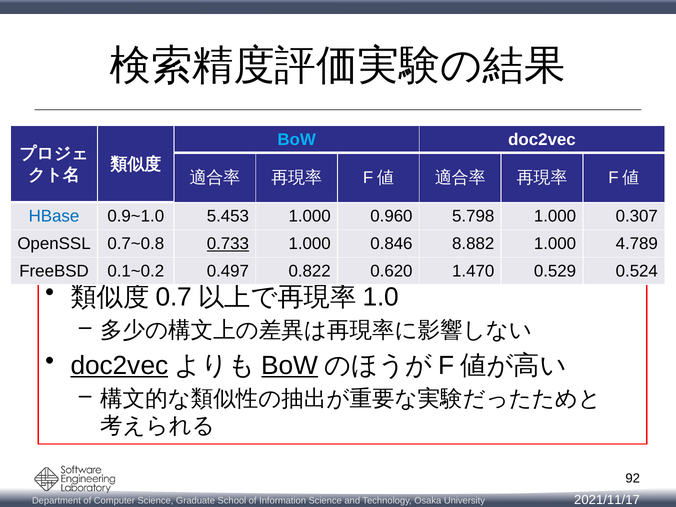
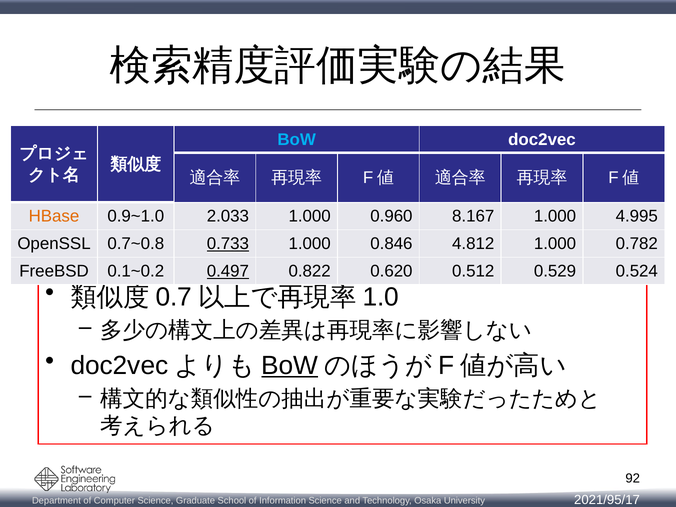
HBase colour: blue -> orange (54, 216)
5.453: 5.453 -> 2.033 (228, 216)
5.798: 5.798 -> 8.167 (473, 216)
0.307: 0.307 -> 4.995 (637, 216)
8.882: 8.882 -> 4.812 (473, 244)
4.789: 4.789 -> 0.782 (637, 244)
0.497 underline: none -> present (228, 271)
1.470: 1.470 -> 0.512 (473, 271)
doc2vec underline: present -> none (119, 365)
2021/11/17: 2021/11/17 -> 2021/95/17 (607, 500)
